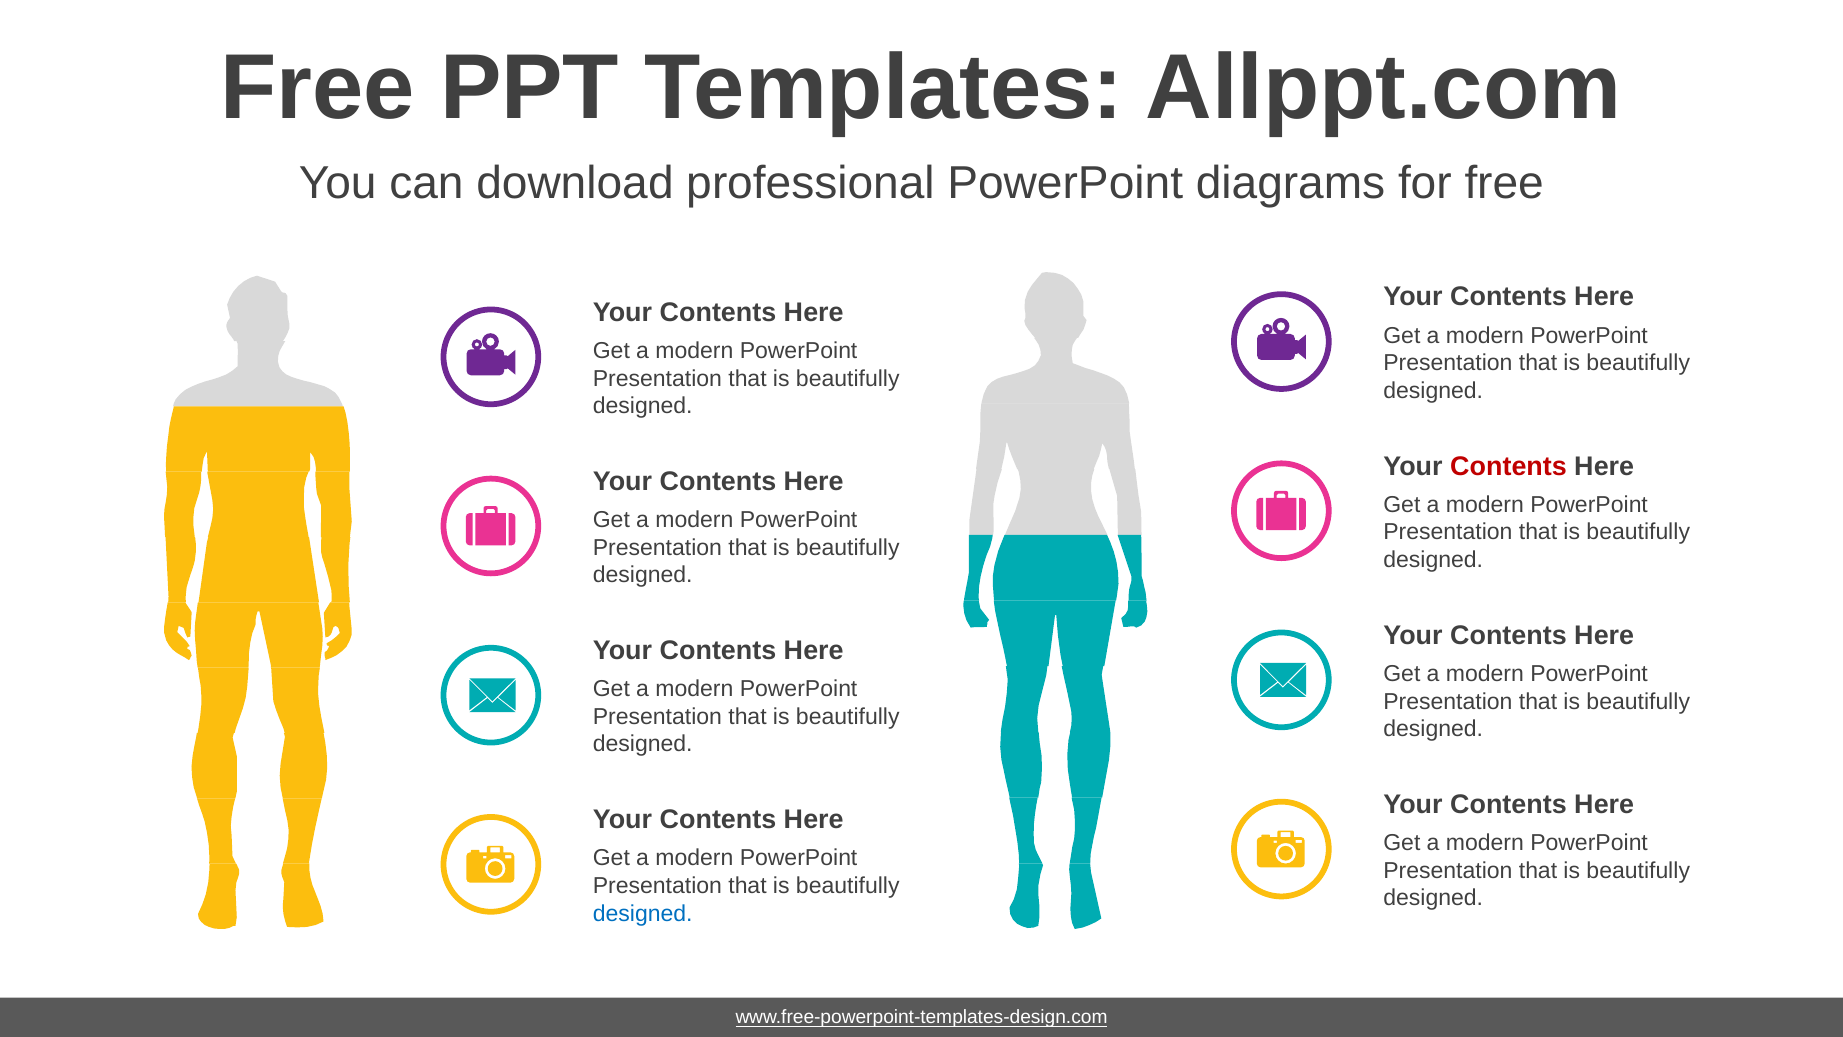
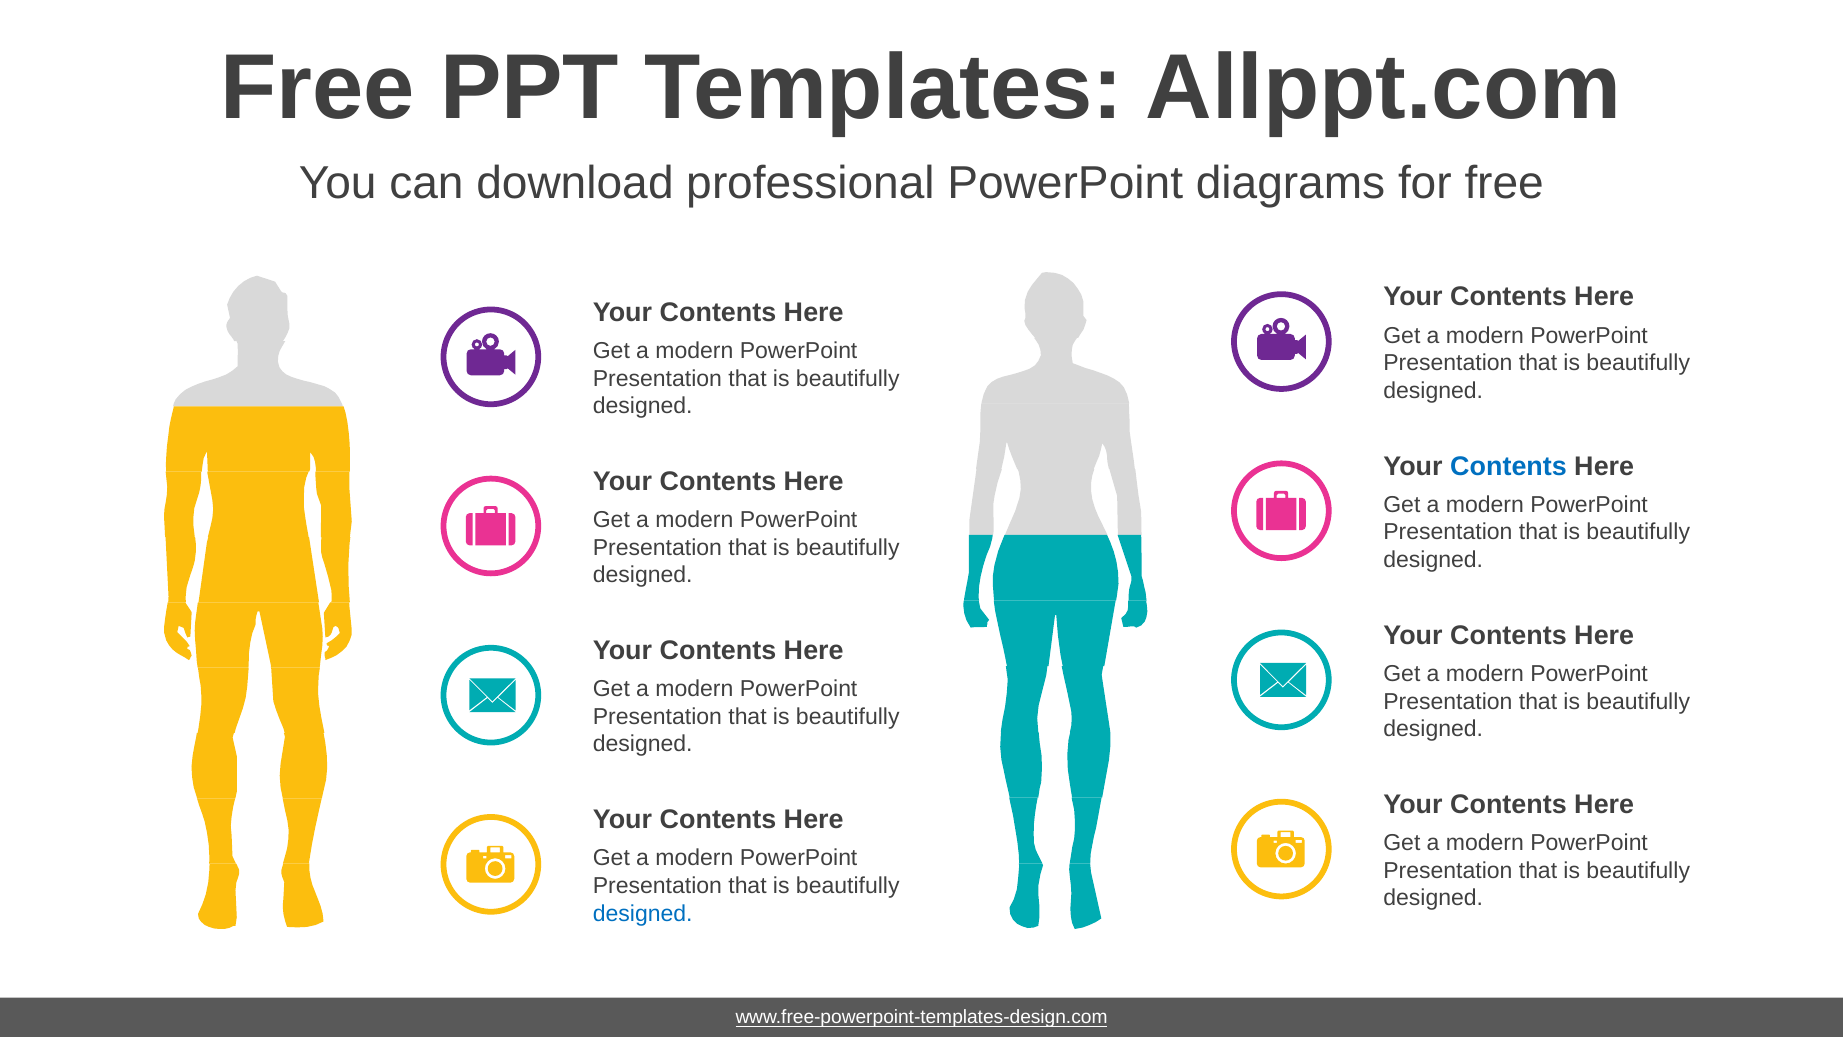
Contents colour: red -> blue (1509, 466)
